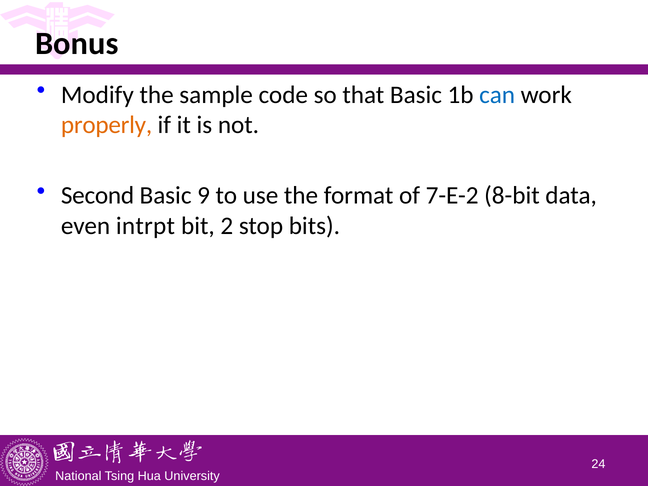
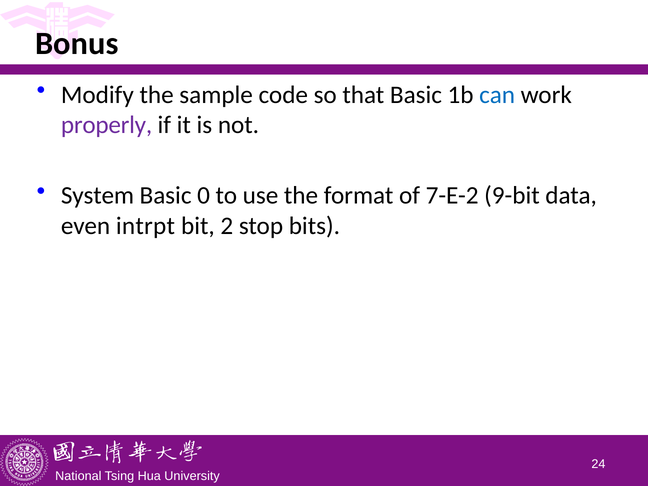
properly colour: orange -> purple (107, 125)
Second: Second -> System (97, 196)
9: 9 -> 0 (204, 196)
8-bit: 8-bit -> 9-bit (512, 196)
